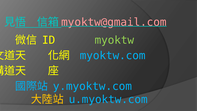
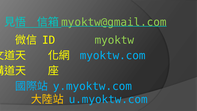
myoktw@gmail.com colour: pink -> light green (114, 22)
